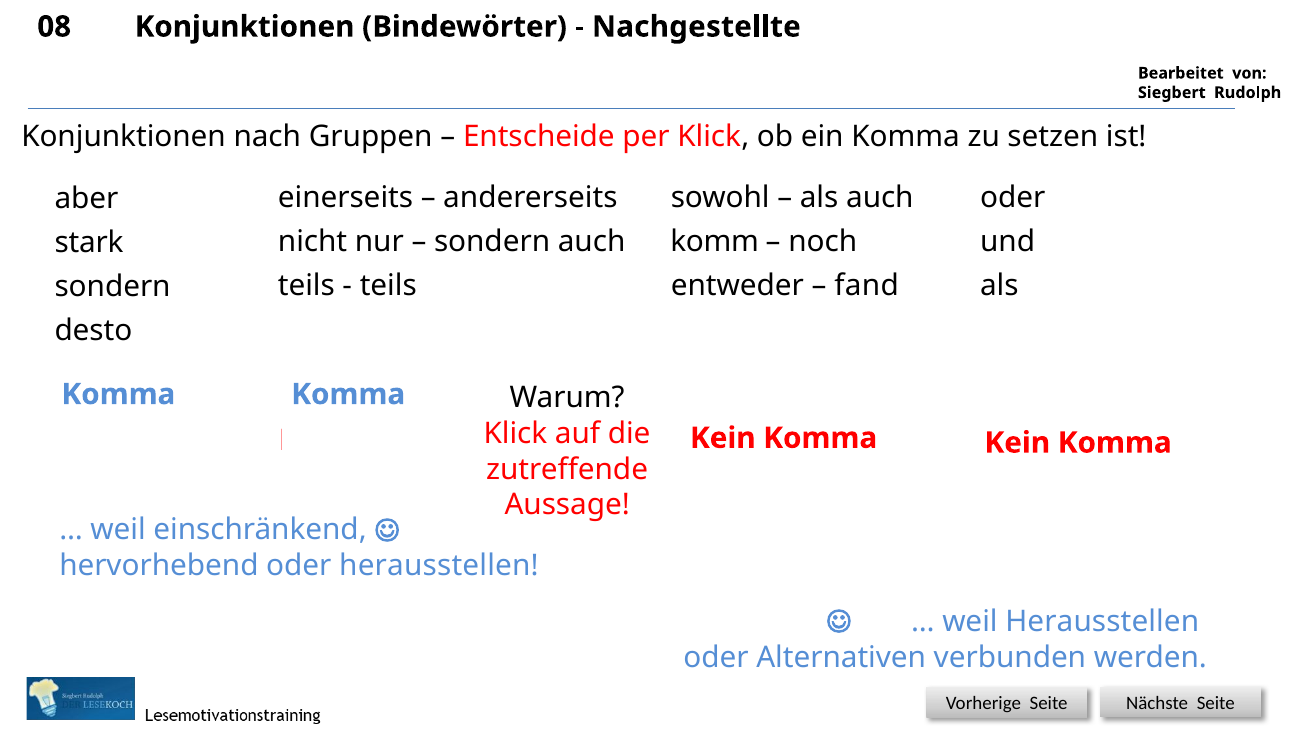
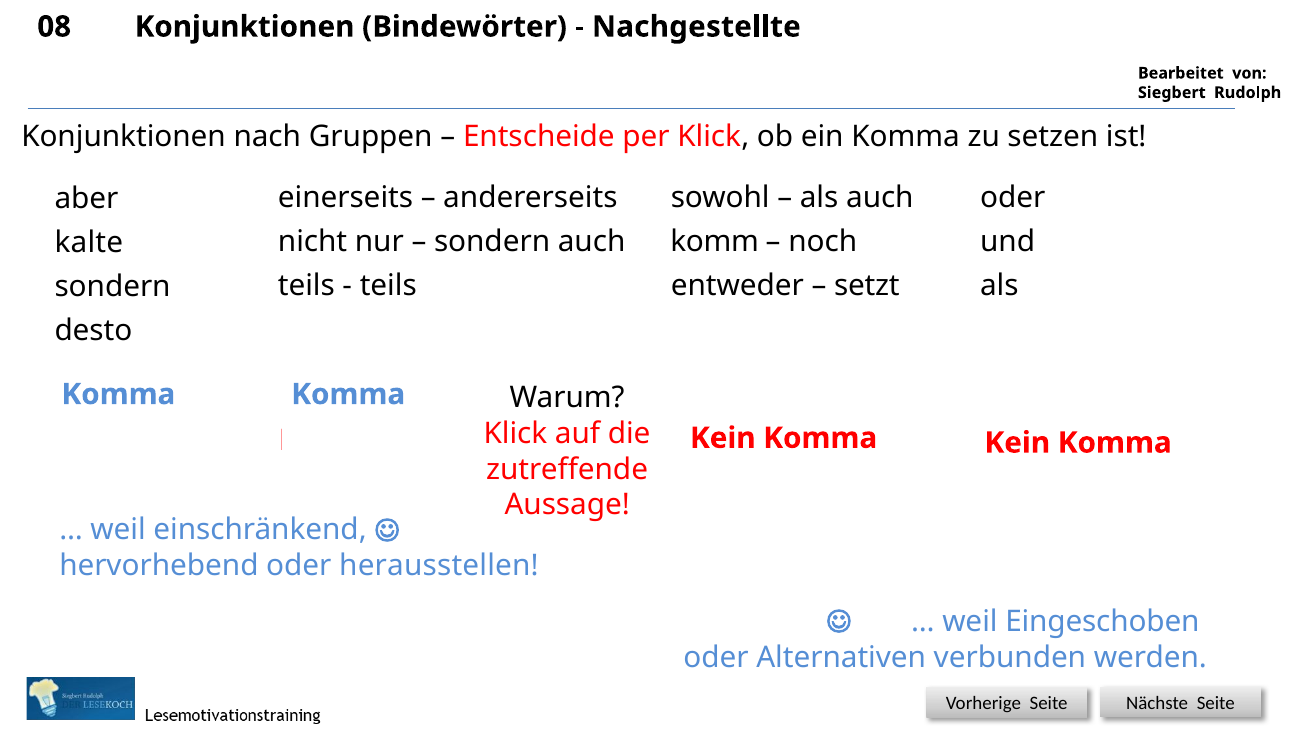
stark: stark -> kalte (89, 243)
fand: fand -> setzt (867, 286)
weil Herausstellen: Herausstellen -> Eingeschoben (1102, 622)
